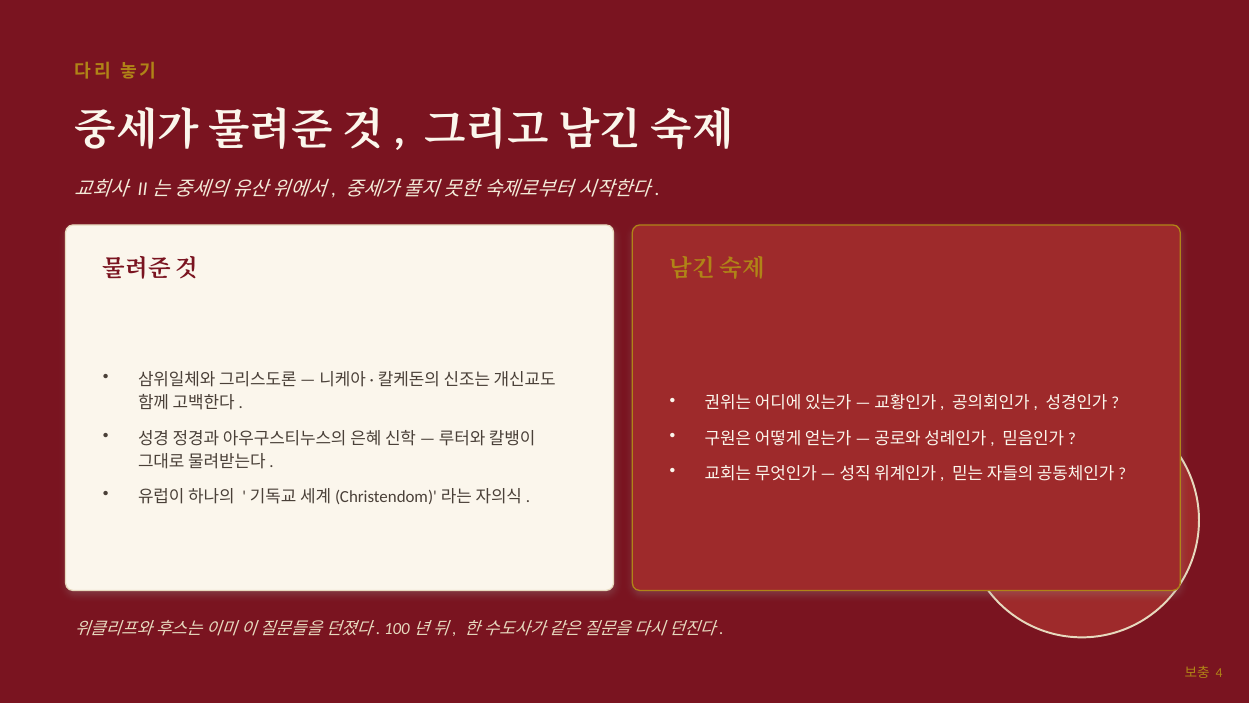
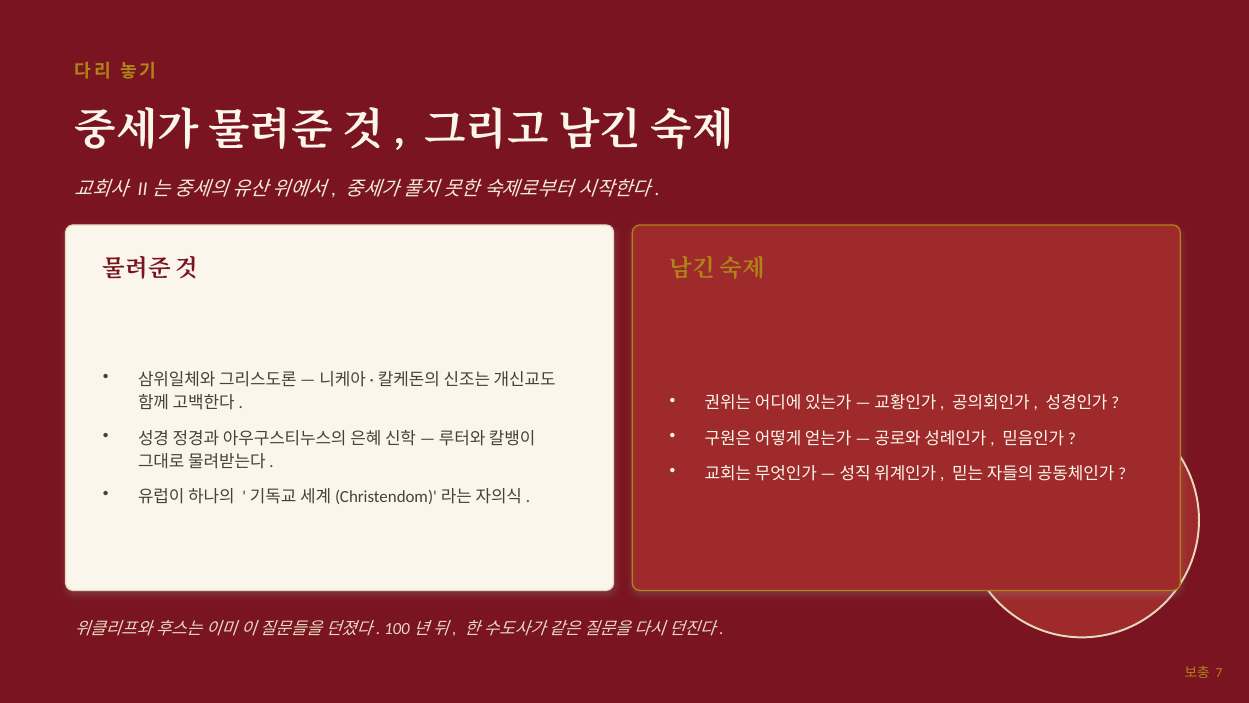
4: 4 -> 7 (1219, 673)
